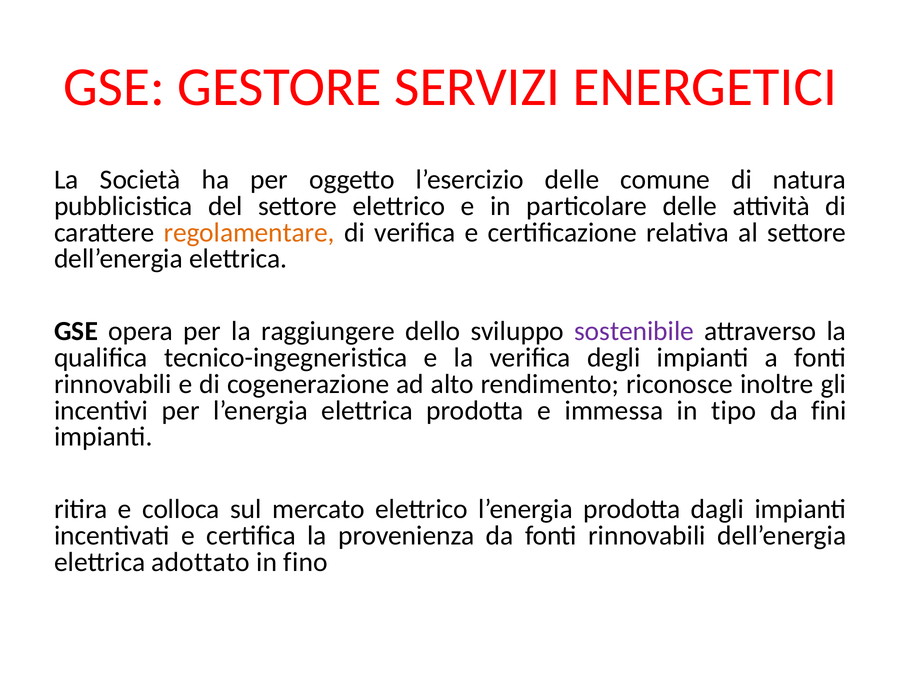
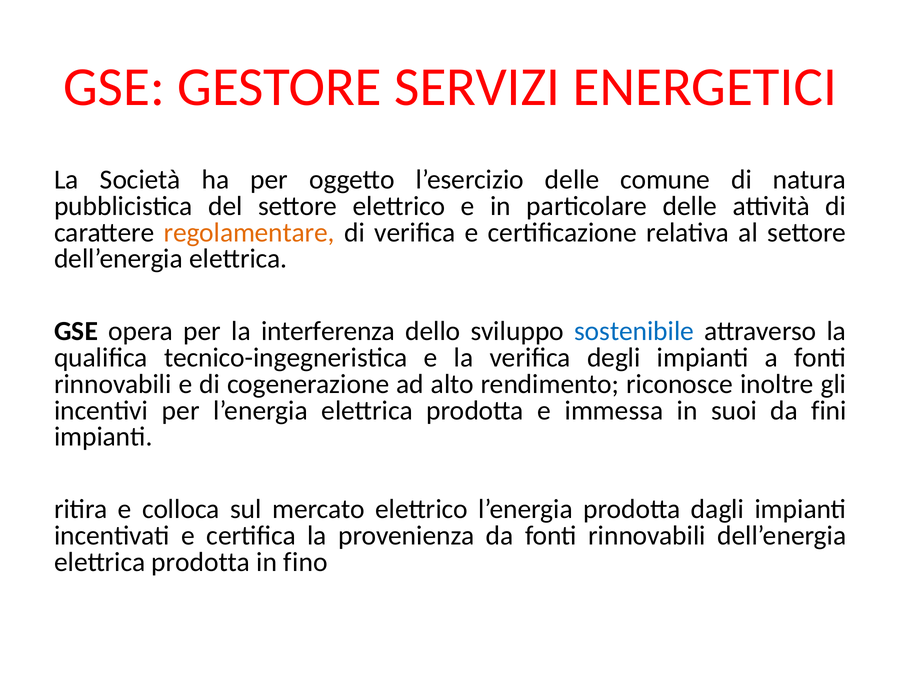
raggiungere: raggiungere -> interferenza (328, 331)
sostenibile colour: purple -> blue (634, 331)
tipo: tipo -> suoi (734, 410)
adottato: adottato -> prodotta (201, 562)
